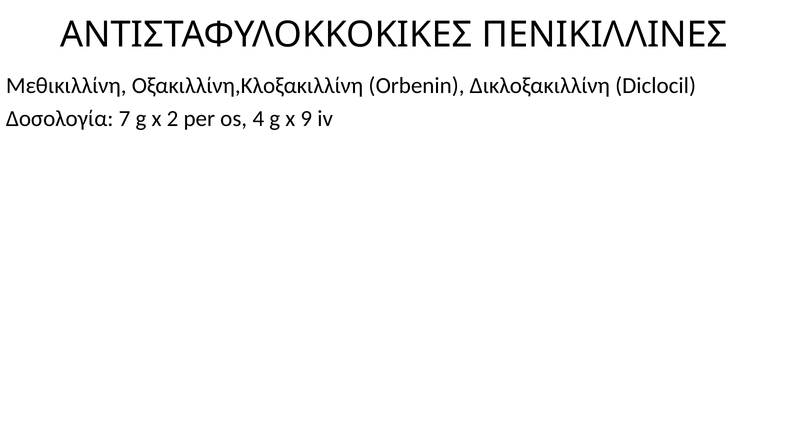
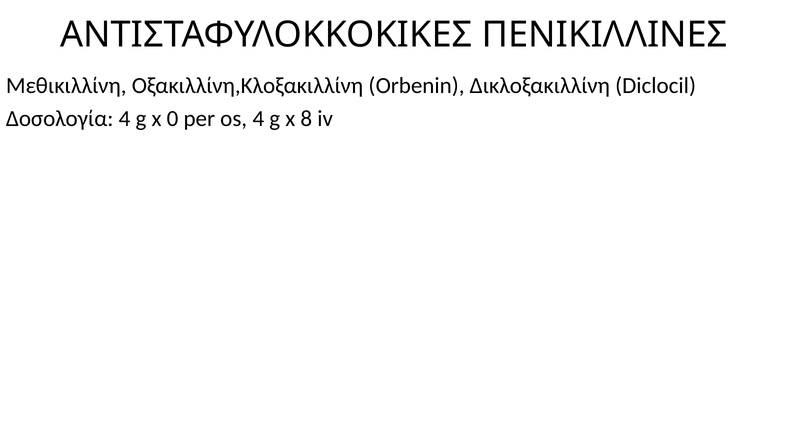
Δοσολογία 7: 7 -> 4 (124, 119)
2: 2 -> 0 (173, 119)
9: 9 -> 8 (306, 119)
